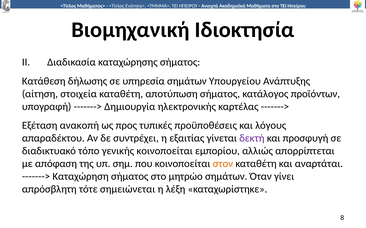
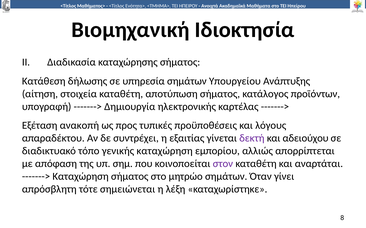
προσφυγή: προσφυγή -> αδειούχου (306, 139)
γενικής κοινοποείται: κοινοποείται -> καταχώρηση (165, 151)
στον colour: orange -> purple (223, 164)
